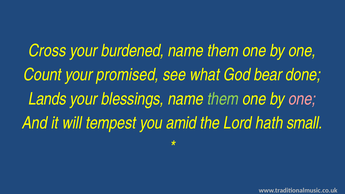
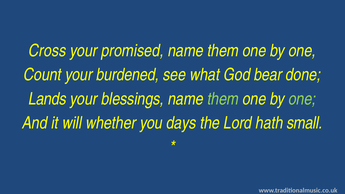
burdened: burdened -> promised (133, 51)
promised: promised -> burdened (128, 75)
one colour: pink -> light green (302, 99)
tempest: tempest -> whether (111, 123)
amid: amid -> days (181, 123)
